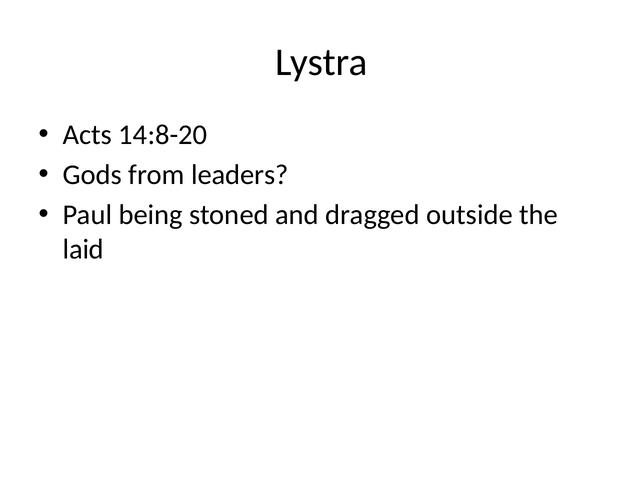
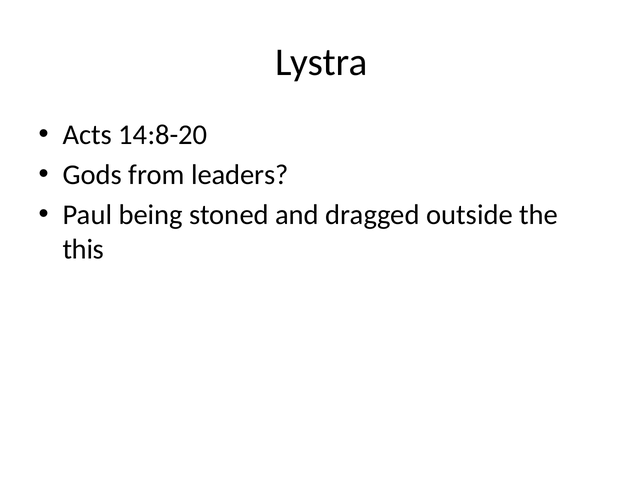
laid: laid -> this (83, 249)
